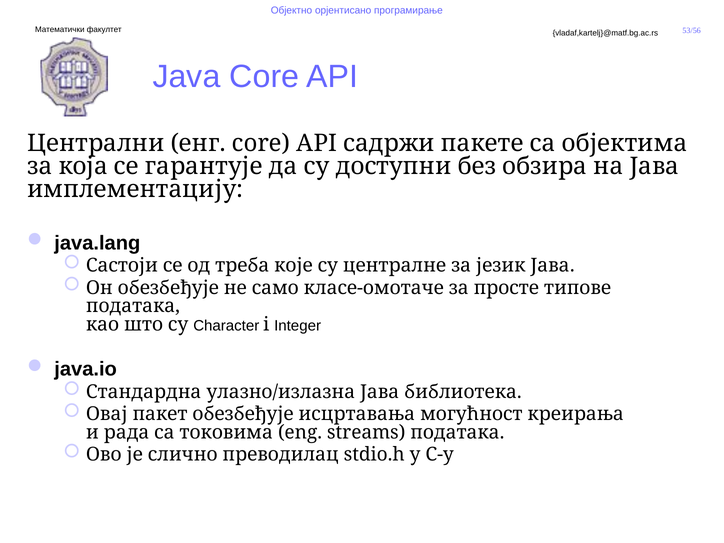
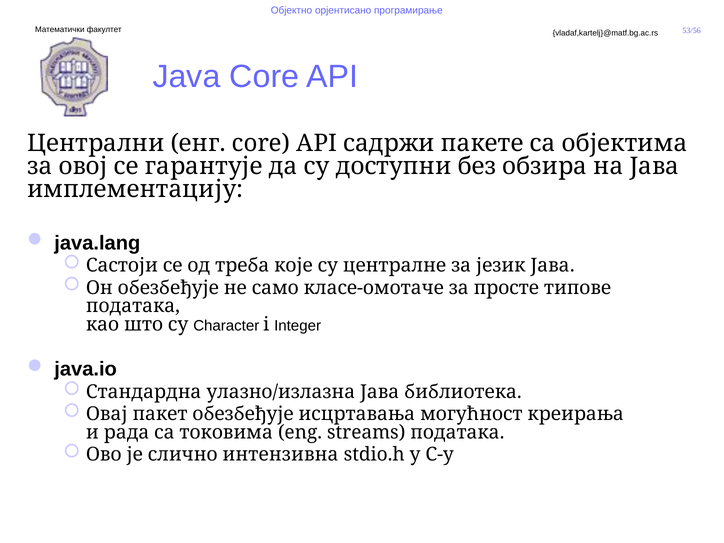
која: која -> овој (83, 166)
преводилац: преводилац -> интензивна (280, 455)
